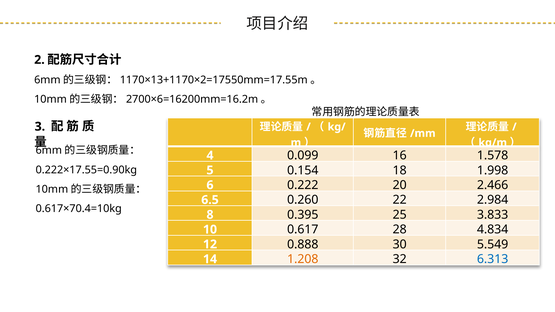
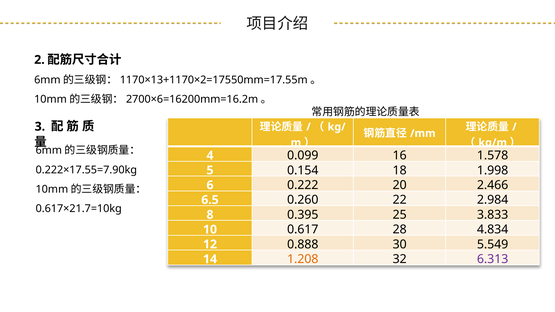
0.222×17.55=0.90kg: 0.222×17.55=0.90kg -> 0.222×17.55=7.90kg (86, 170)
0.617×70.4=10kg: 0.617×70.4=10kg -> 0.617×21.7=10kg (79, 209)
6.313 colour: blue -> purple (493, 259)
